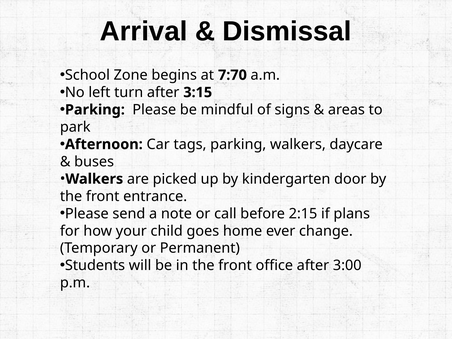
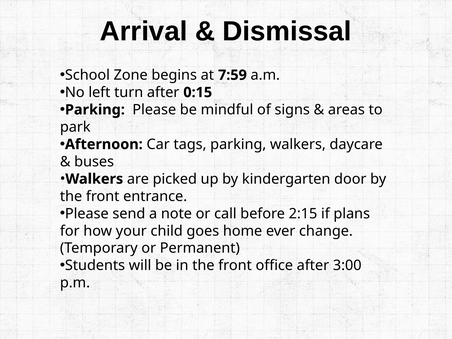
7:70: 7:70 -> 7:59 (232, 75)
3:15: 3:15 -> 0:15 (198, 92)
